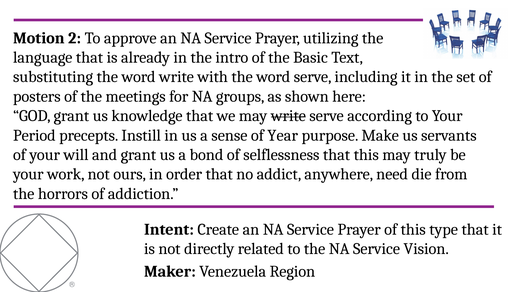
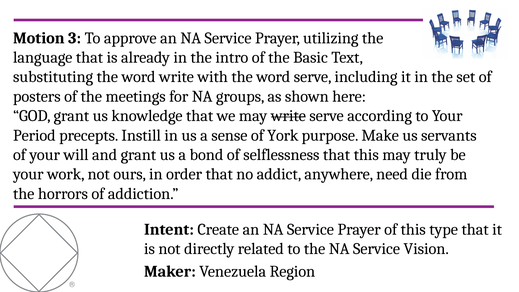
2: 2 -> 3 (75, 38)
Year: Year -> York (283, 135)
